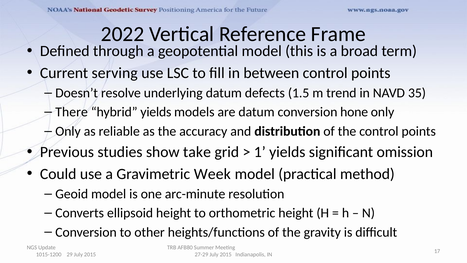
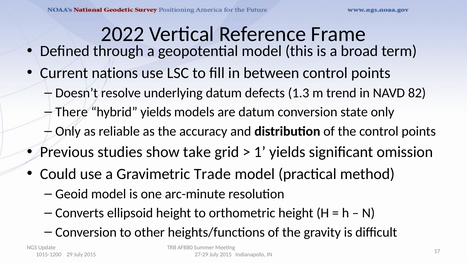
serving: serving -> nations (115, 73)
1.5: 1.5 -> 1.3 (299, 93)
35: 35 -> 82 (417, 93)
hone: hone -> state (354, 112)
Week: Week -> Trade (212, 174)
